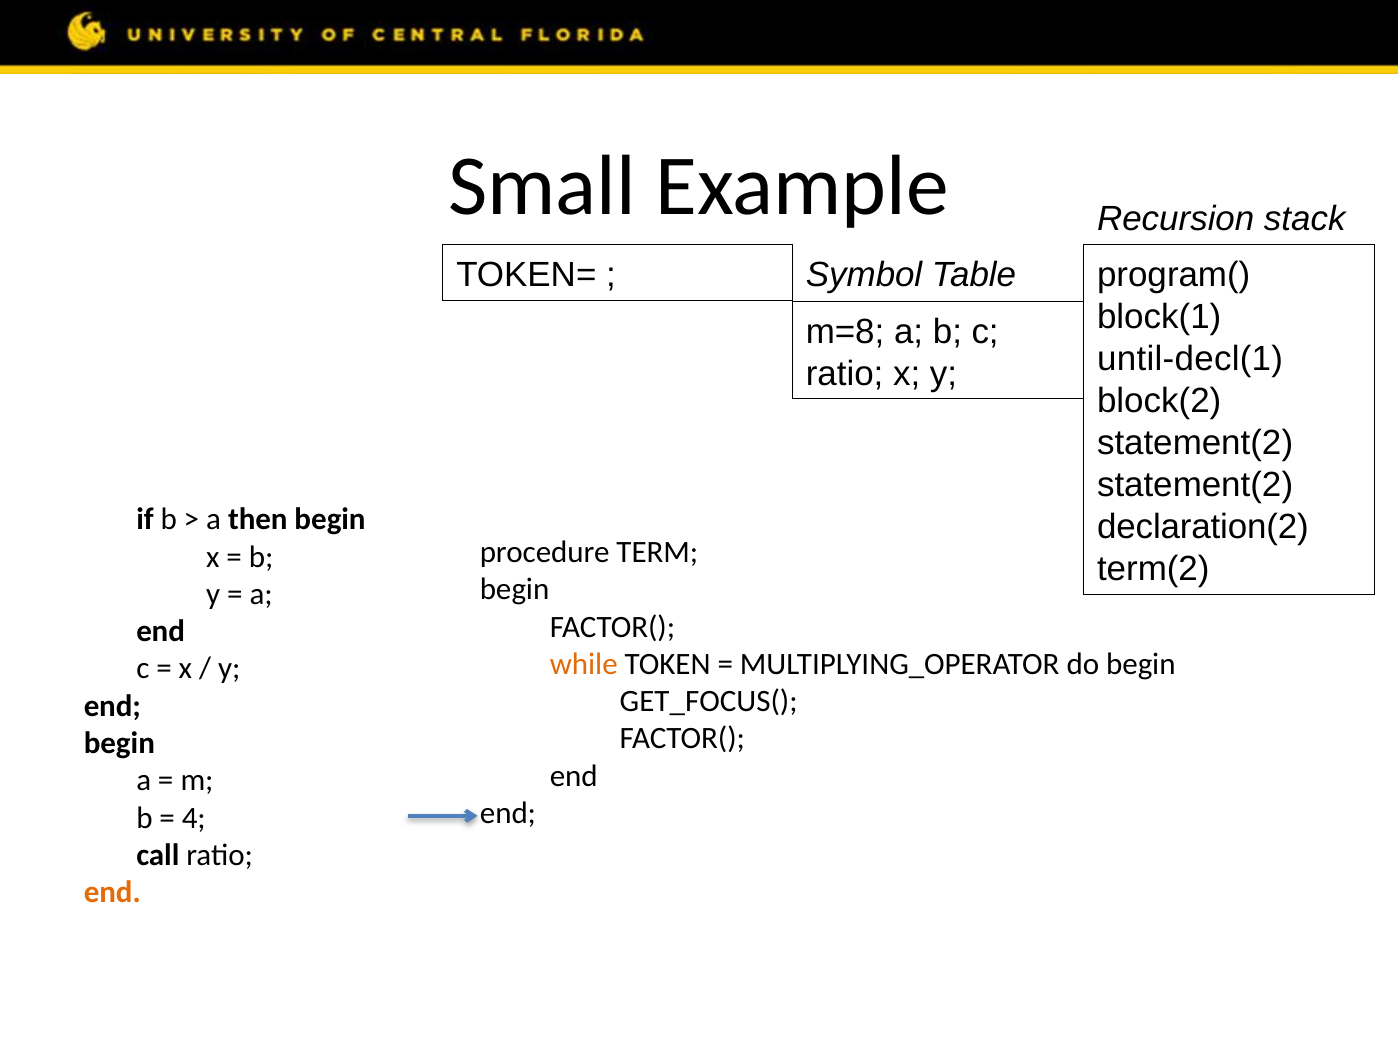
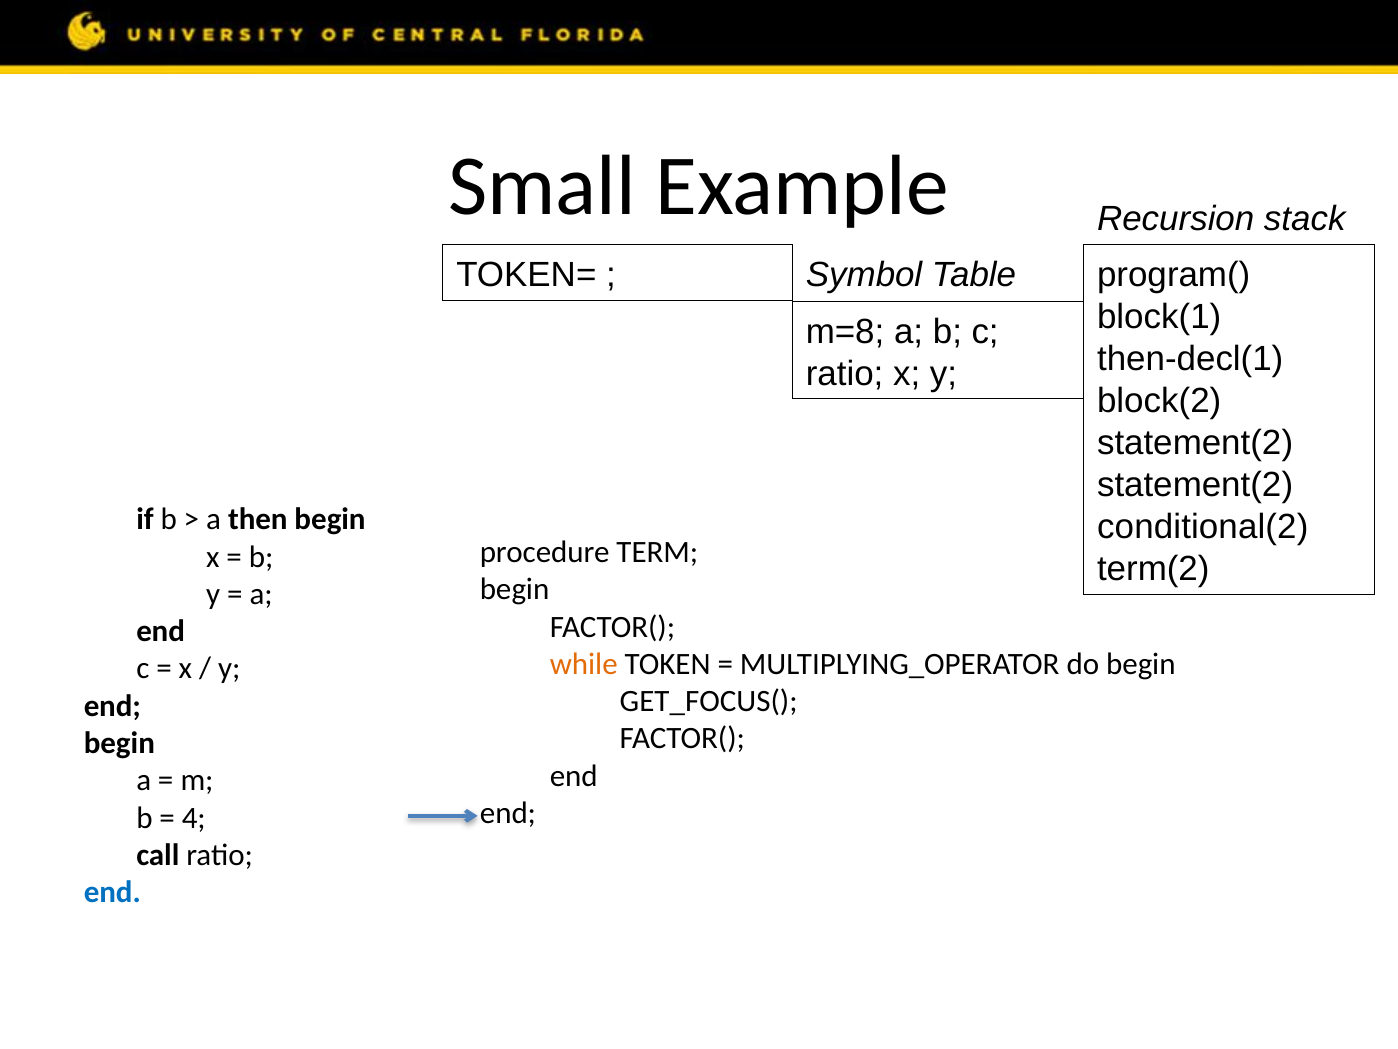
until-decl(1: until-decl(1 -> then-decl(1 (1190, 359)
declaration(2: declaration(2 -> conditional(2 (1203, 527)
end colour: orange -> blue (112, 892)
